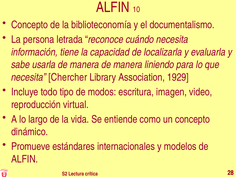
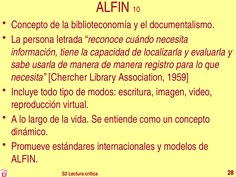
liniendo: liniendo -> registro (159, 65)
1929: 1929 -> 1959 (178, 77)
